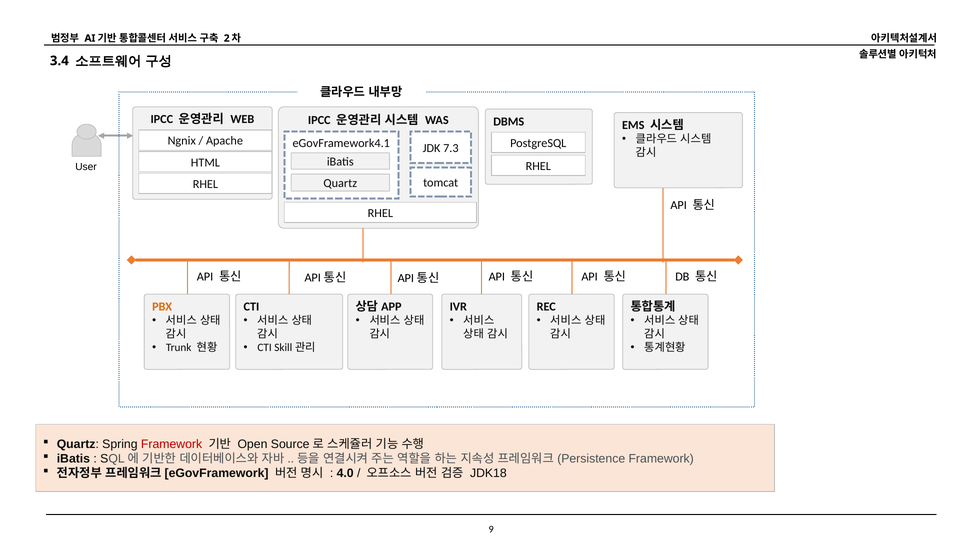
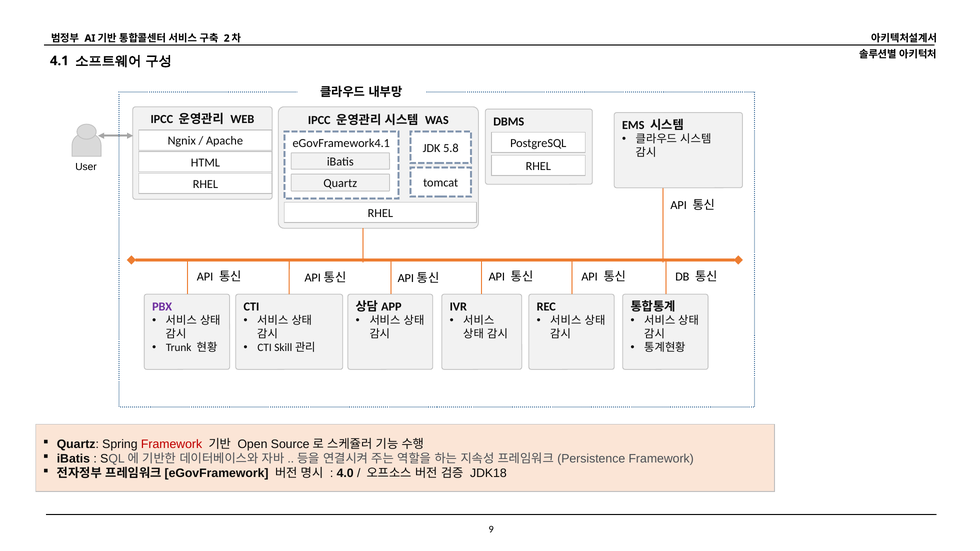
3.4: 3.4 -> 4.1 (59, 61)
7.3: 7.3 -> 5.8 (451, 148)
PBX colour: orange -> purple (162, 307)
